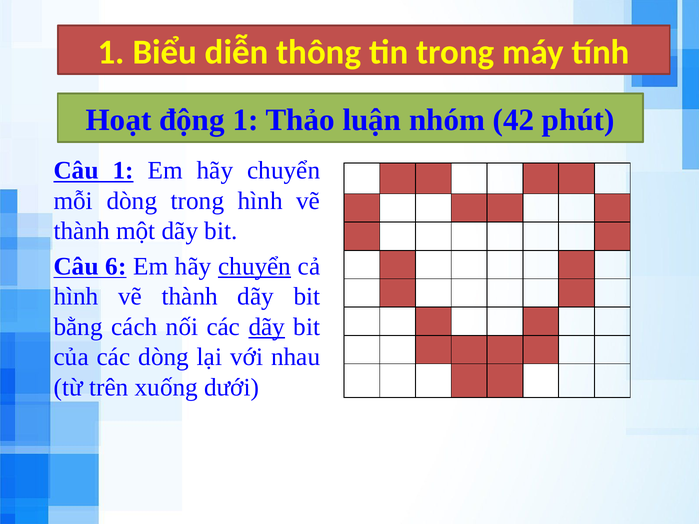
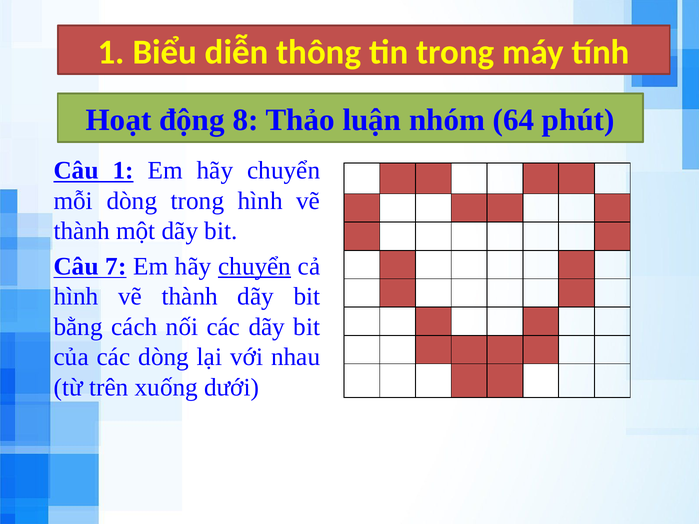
động 1: 1 -> 8 (246, 120)
42: 42 -> 64 (513, 120)
6: 6 -> 7 (116, 266)
dãy underline: present -> none (267, 327)
